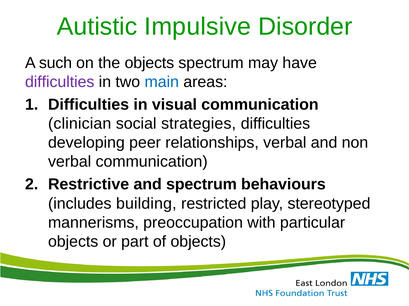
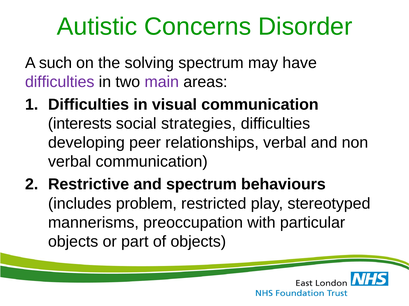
Impulsive: Impulsive -> Concerns (198, 27)
the objects: objects -> solving (149, 63)
main colour: blue -> purple (162, 82)
clinician: clinician -> interests (80, 124)
building: building -> problem (146, 204)
